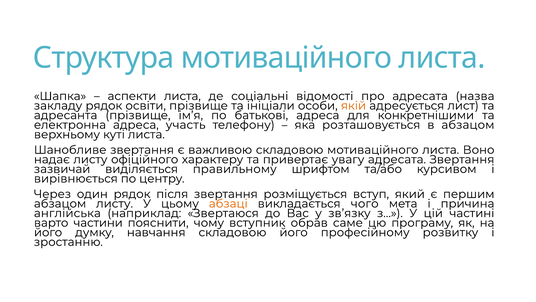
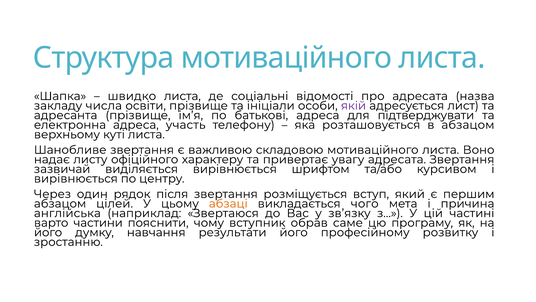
аспекти: аспекти -> швидко (132, 96)
закладу рядок: рядок -> числа (104, 106)
якій colour: orange -> purple (353, 106)
конкретнішими: конкретнішими -> підтверджувати (426, 115)
виділяється правильному: правильному -> вирівнюється (235, 169)
абзацом листу: листу -> цілей (115, 203)
навчання складовою: складовою -> результати (233, 232)
